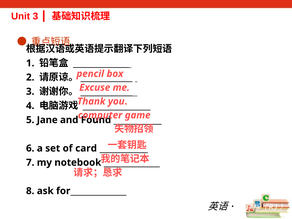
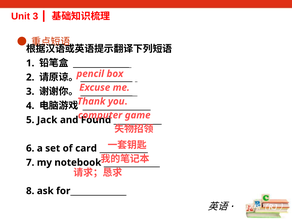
Jane: Jane -> Jack (47, 120)
